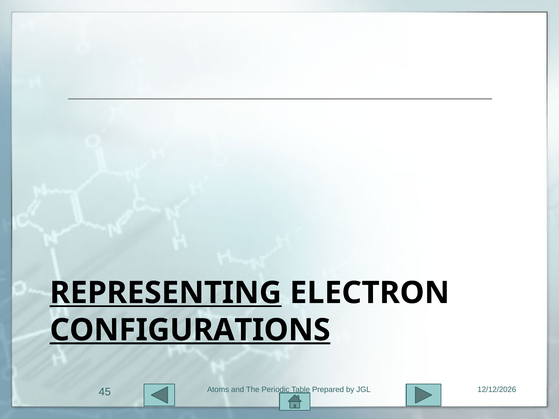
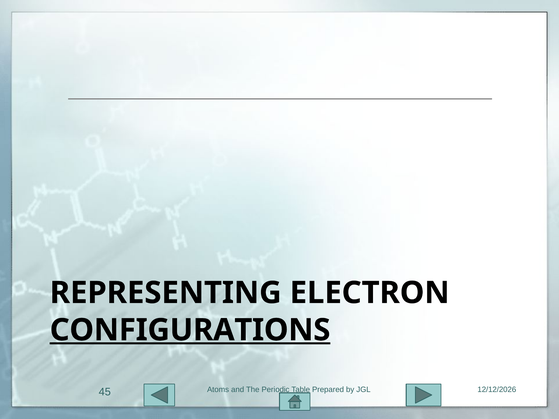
REPRESENTING underline: present -> none (166, 293)
